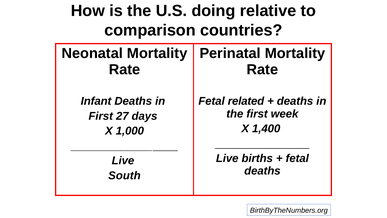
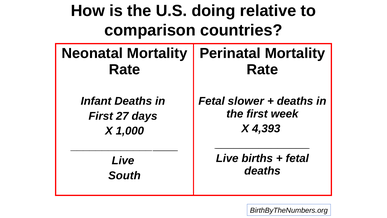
related: related -> slower (246, 101)
1,400: 1,400 -> 4,393 (266, 128)
